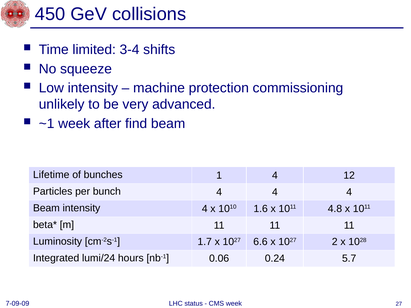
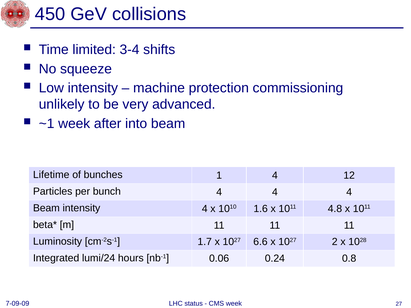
find: find -> into (136, 124)
5.7: 5.7 -> 0.8 (349, 259)
